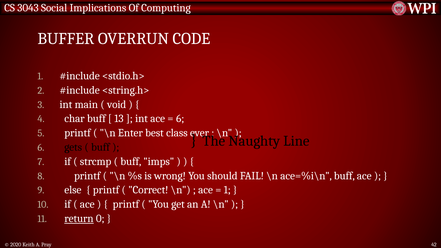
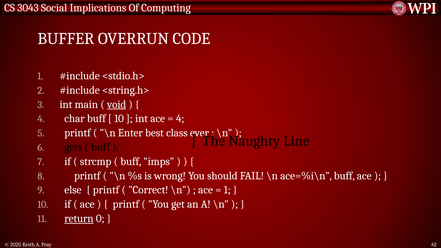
void underline: none -> present (117, 104)
13: 13 -> 10 (119, 119)
6: 6 -> 4 (180, 119)
